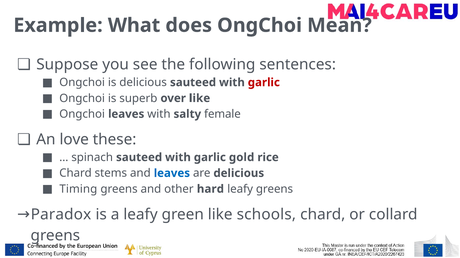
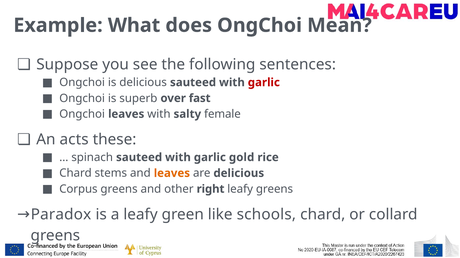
over like: like -> fast (200, 99)
love: love -> acts (74, 140)
leaves colour: blue -> orange (172, 174)
Timing: Timing -> Corpus (78, 190)
hard: hard -> right (211, 190)
